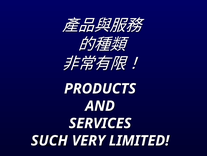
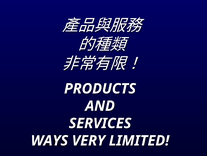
SUCH: SUCH -> WAYS (49, 140)
